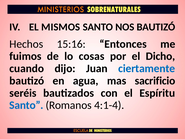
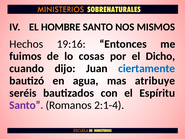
MISMOS: MISMOS -> HOMBRE (61, 27)
NOS BAUTIZÓ: BAUTIZÓ -> MISMOS (156, 27)
15:16: 15:16 -> 19:16 (71, 44)
sacrificio: sacrificio -> atribuye (155, 81)
Santo colour: blue -> purple (26, 105)
4:1-4: 4:1-4 -> 2:1-4 (109, 105)
